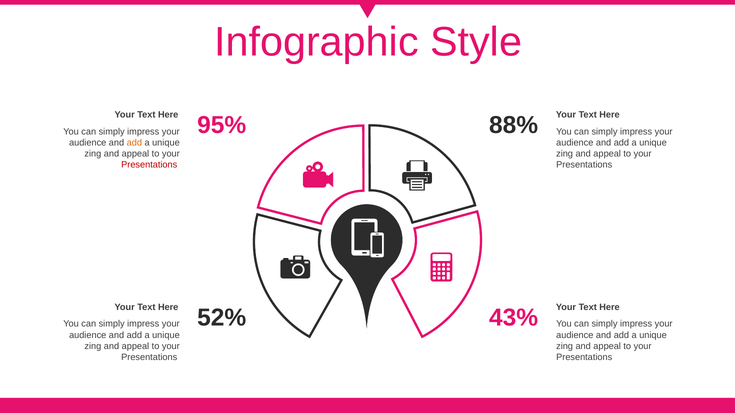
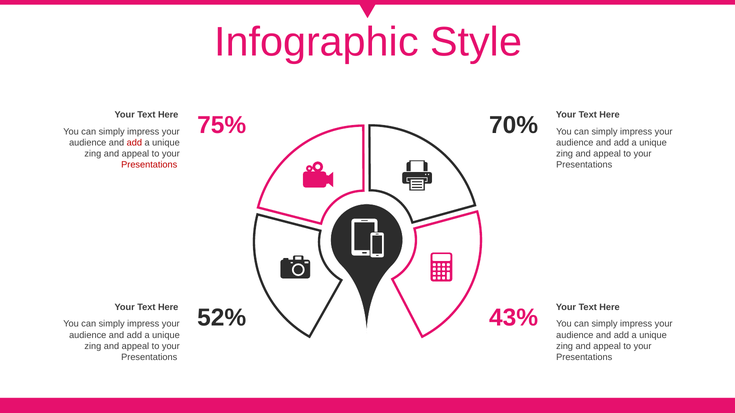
95%: 95% -> 75% (222, 125)
88%: 88% -> 70% (514, 125)
add colour: orange -> red (134, 143)
